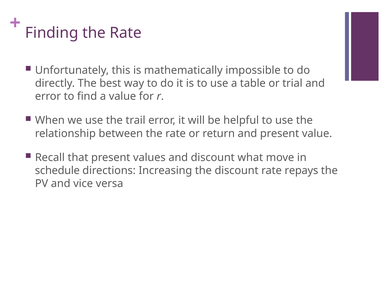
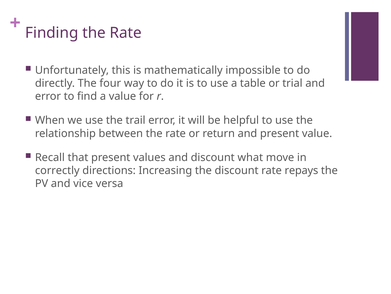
best: best -> four (110, 83)
schedule: schedule -> correctly (57, 170)
